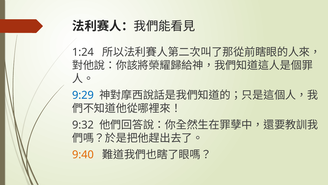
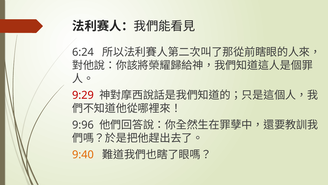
1:24: 1:24 -> 6:24 (83, 52)
9:29 colour: blue -> red (83, 95)
9:32: 9:32 -> 9:96 (83, 125)
